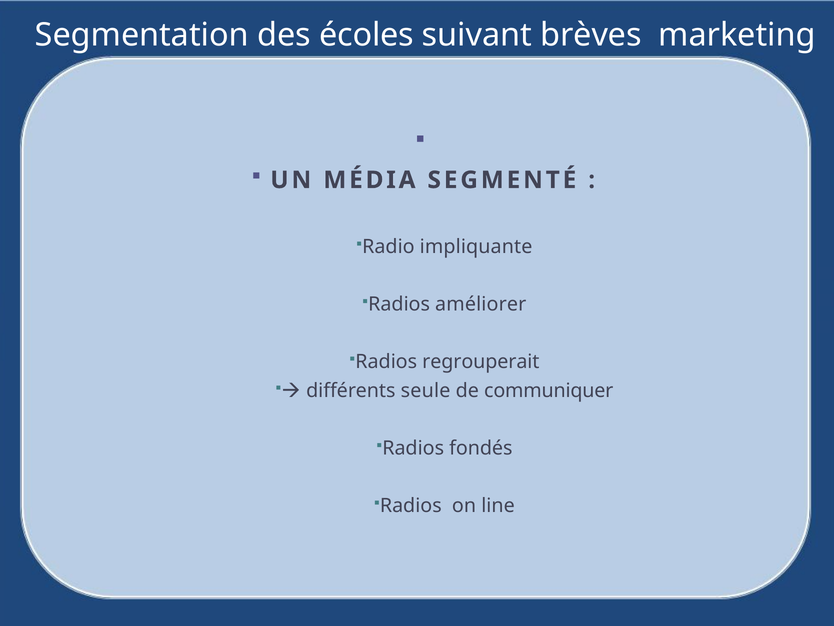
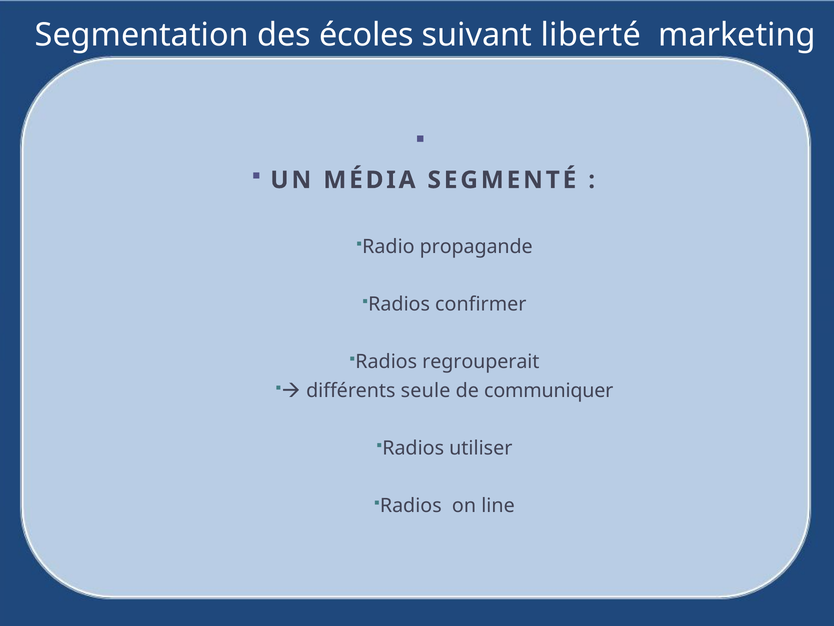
brèves: brèves -> liberté (591, 35)
impliquante: impliquante -> propagande (476, 247)
améliorer: améliorer -> confirmer (481, 304)
fondés: fondés -> utiliser (481, 448)
